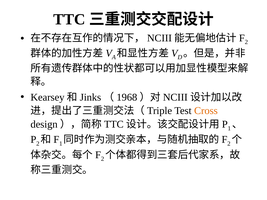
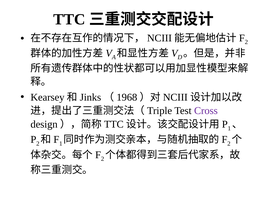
Cross colour: orange -> purple (206, 111)
